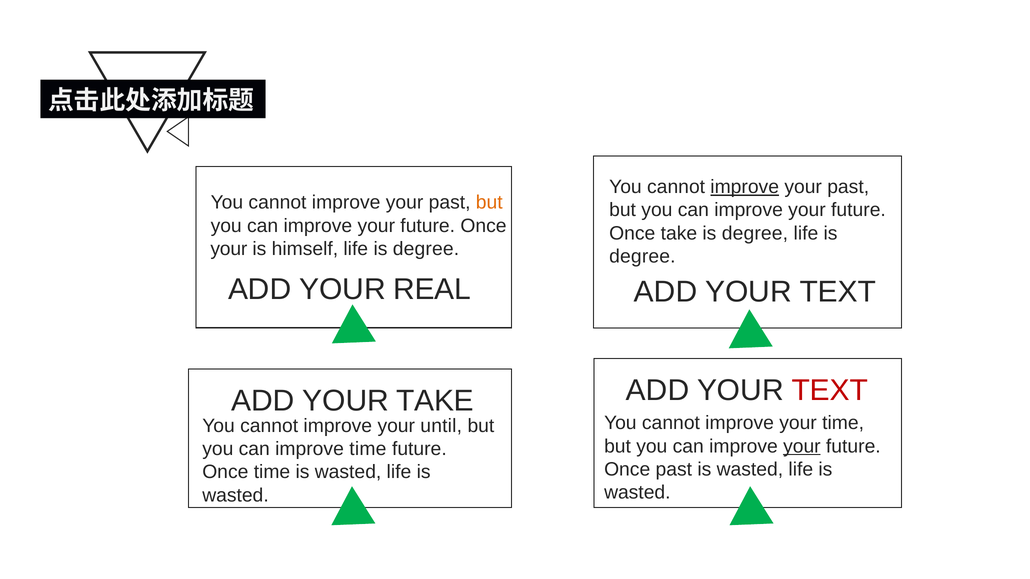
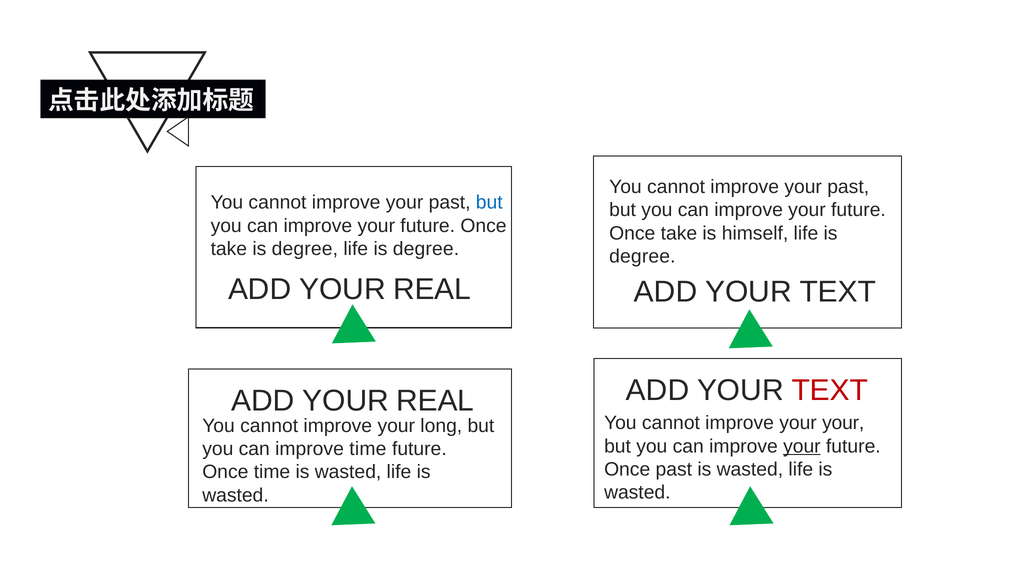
improve underline: present -> none (745, 187)
but colour: orange -> blue (489, 203)
degree: degree -> himself (755, 233)
your: your -> take (229, 249)
himself: himself -> degree (305, 249)
TAKE: TAKE -> REAL (435, 401)
your time: time -> your (843, 423)
until: until -> long (441, 426)
